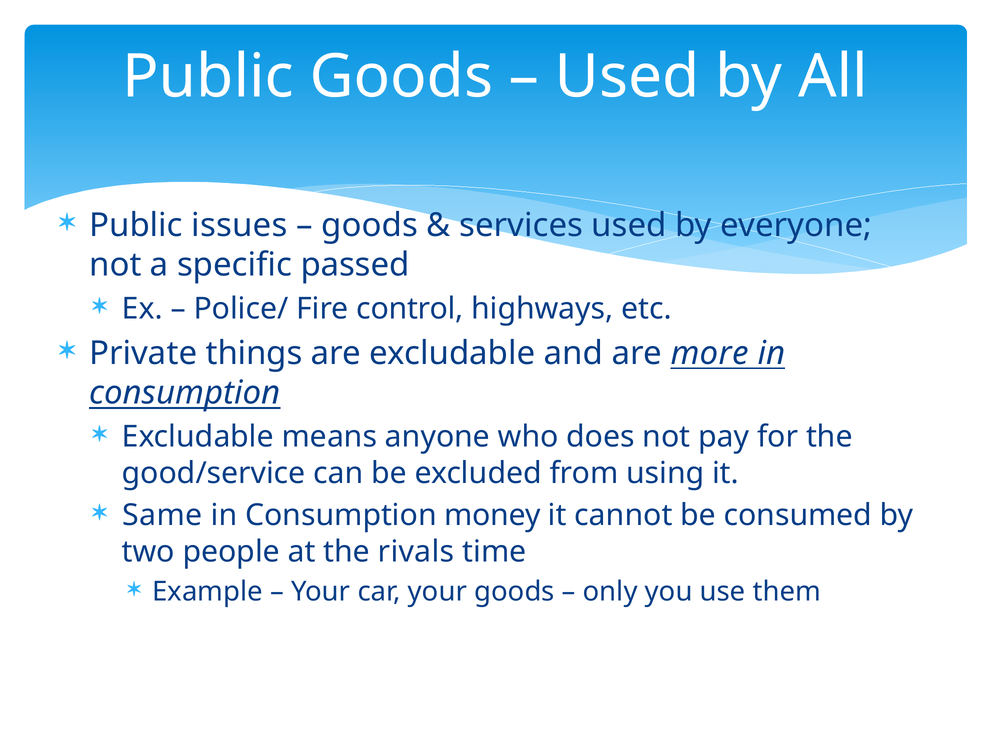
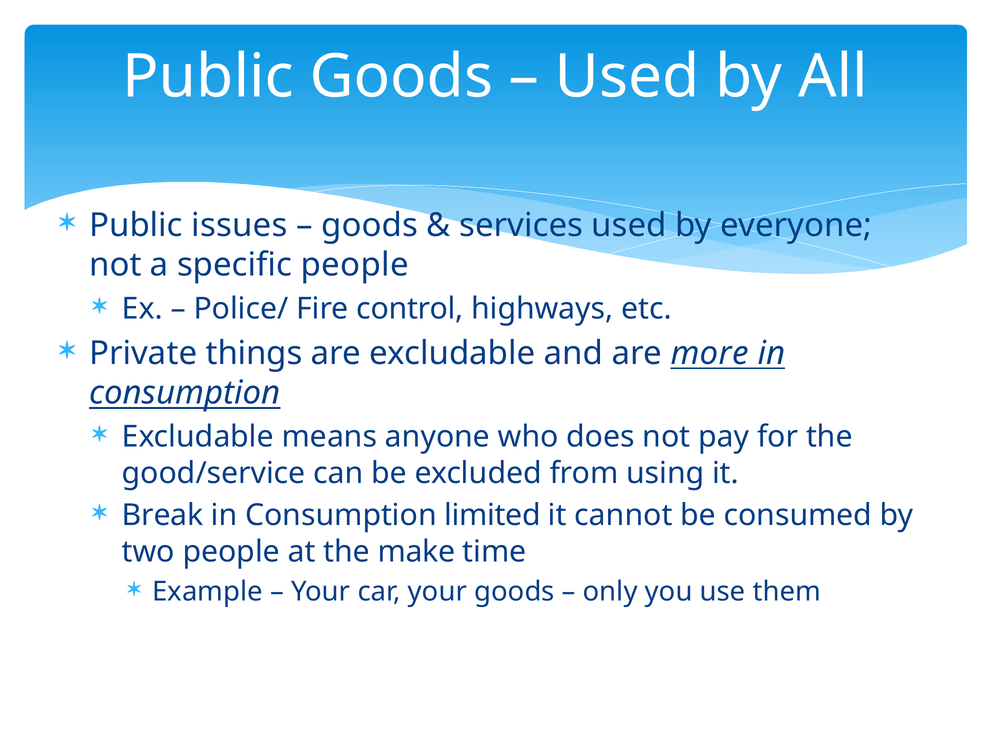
specific passed: passed -> people (355, 265)
Same: Same -> Break (163, 516)
money: money -> limited (492, 516)
rivals: rivals -> make (416, 552)
